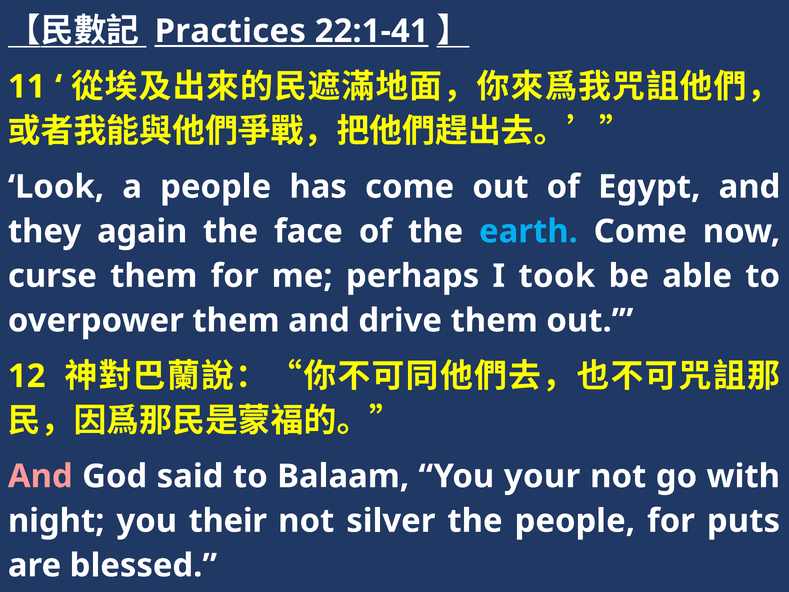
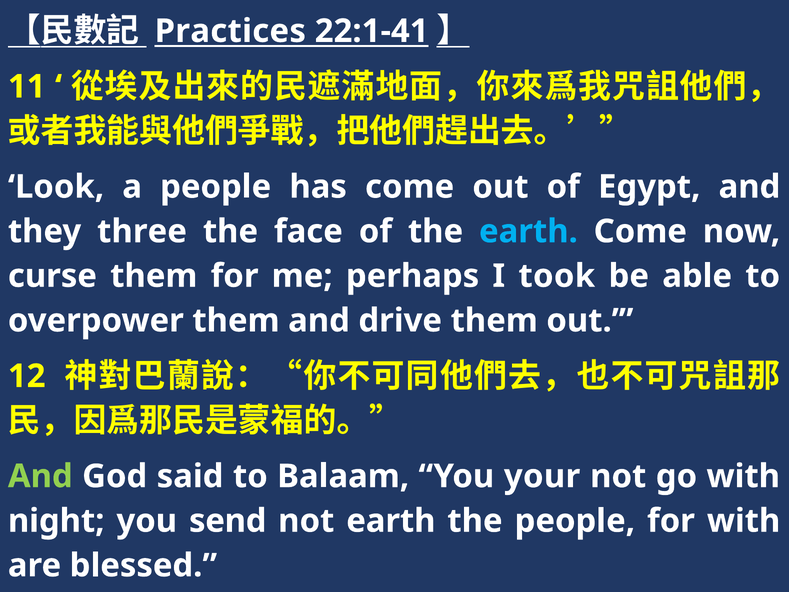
again: again -> three (142, 231)
And colour: pink -> light green (40, 476)
their: their -> send (228, 521)
not silver: silver -> earth (391, 521)
for puts: puts -> with (744, 521)
